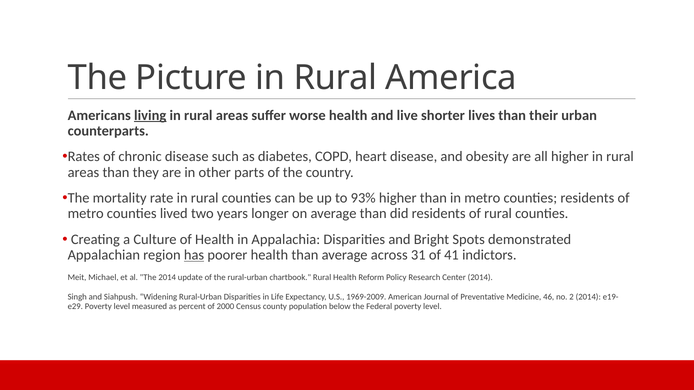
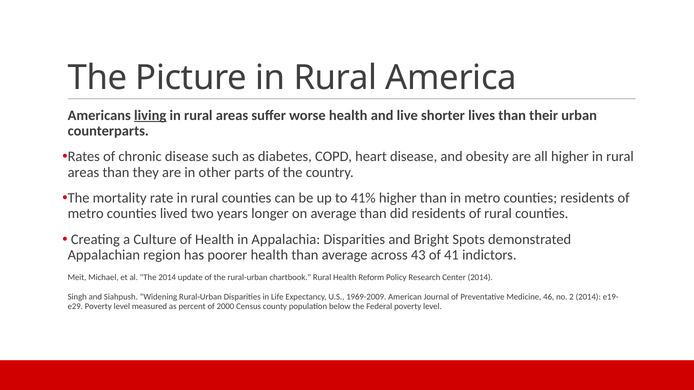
93%: 93% -> 41% (363, 198)
has underline: present -> none (194, 255)
31: 31 -> 43 (418, 255)
